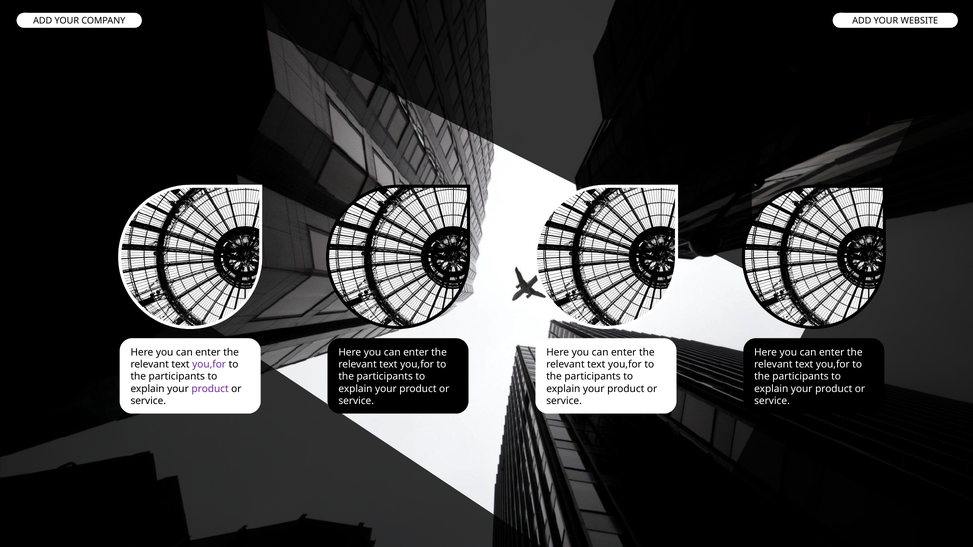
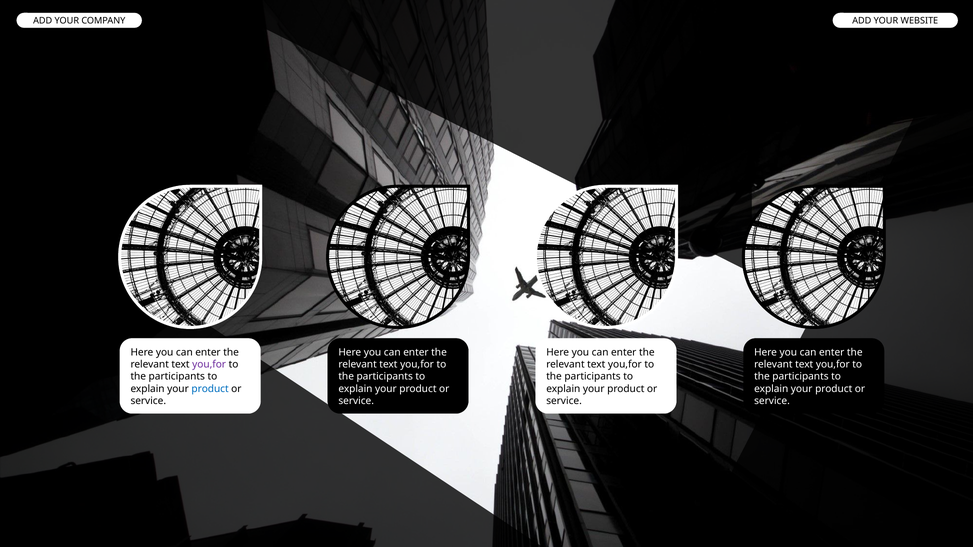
product colour: purple -> blue (210, 388)
